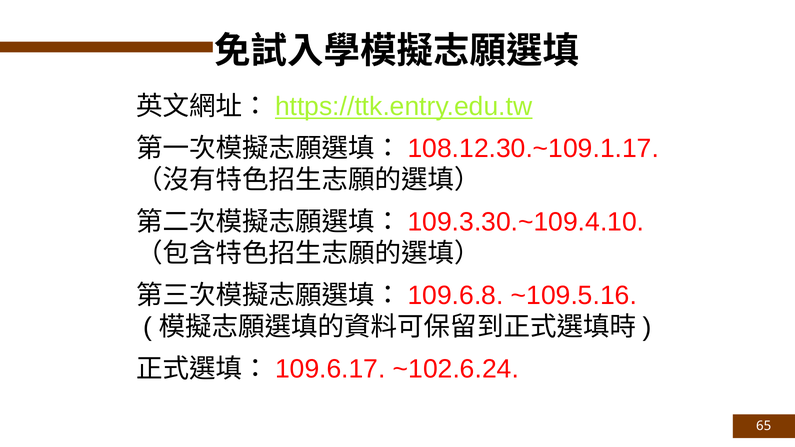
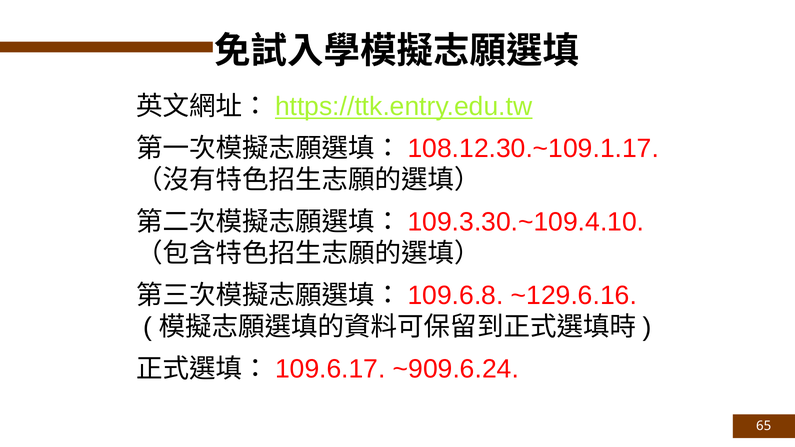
~109.5.16: ~109.5.16 -> ~129.6.16 (574, 295)
~102.6.24: ~102.6.24 -> ~909.6.24 (456, 369)
